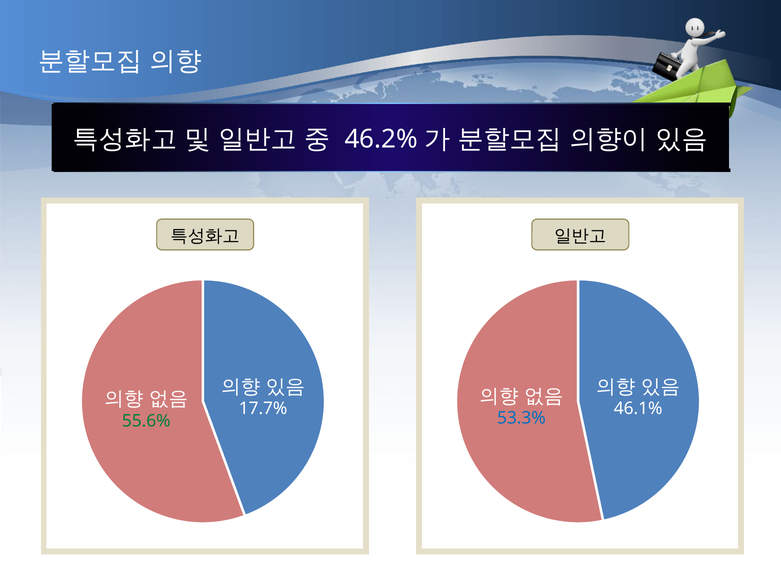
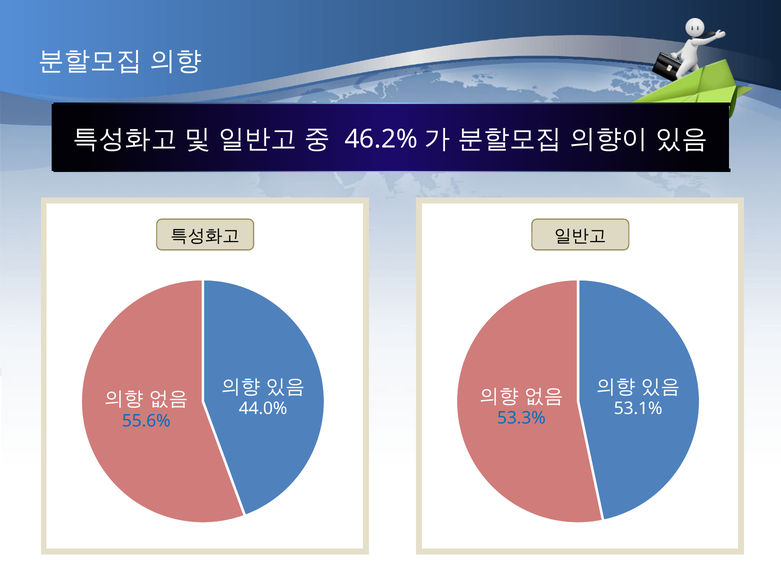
17.7%: 17.7% -> 44.0% (263, 408)
46.1%: 46.1% -> 53.1% (638, 408)
55.6% colour: green -> blue (146, 421)
